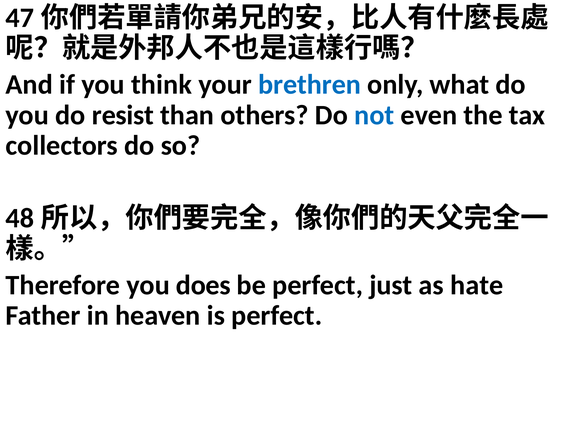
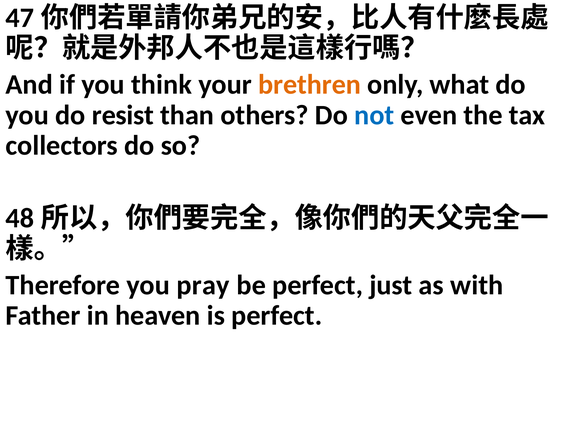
brethren colour: blue -> orange (310, 85)
does: does -> pray (203, 285)
hate: hate -> with (477, 285)
